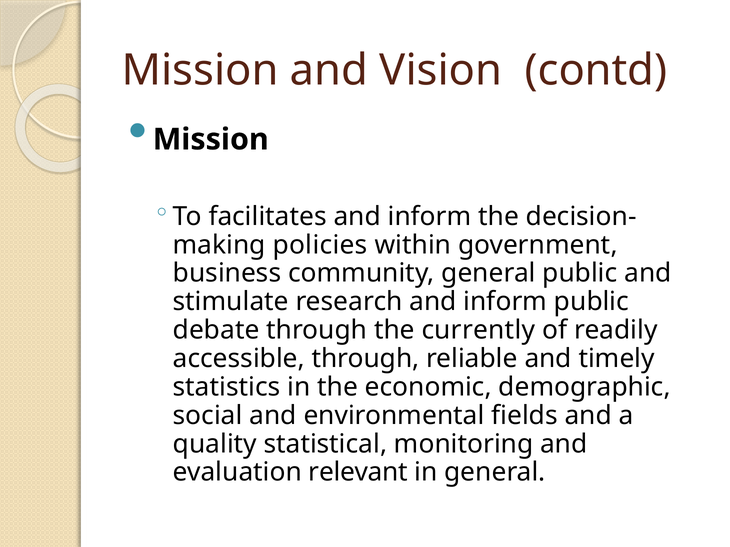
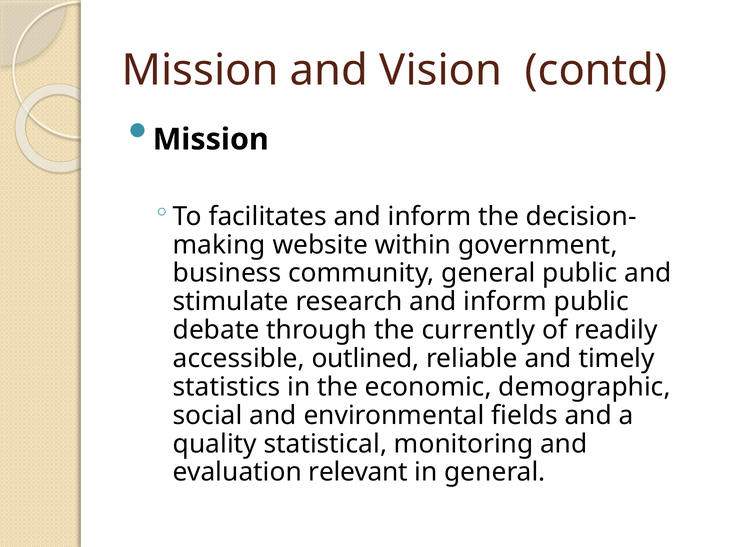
policies: policies -> website (320, 245)
accessible through: through -> outlined (366, 359)
